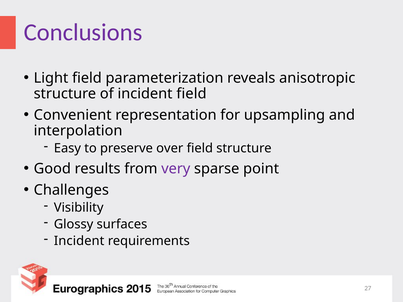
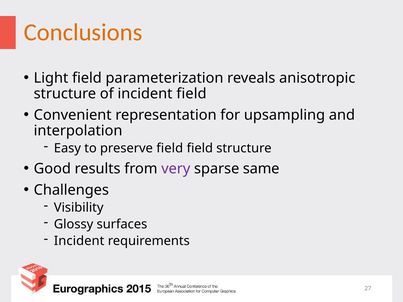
Conclusions colour: purple -> orange (83, 32)
preserve over: over -> field (170, 148)
point: point -> same (261, 169)
